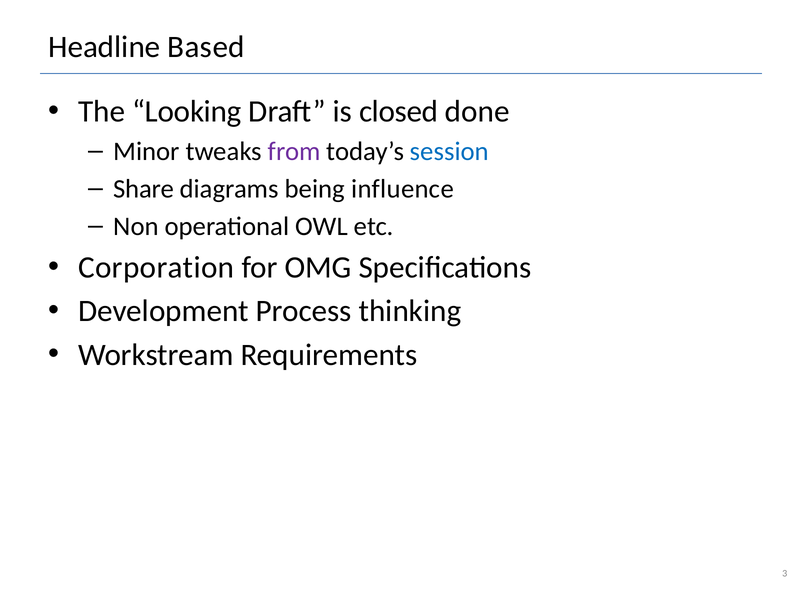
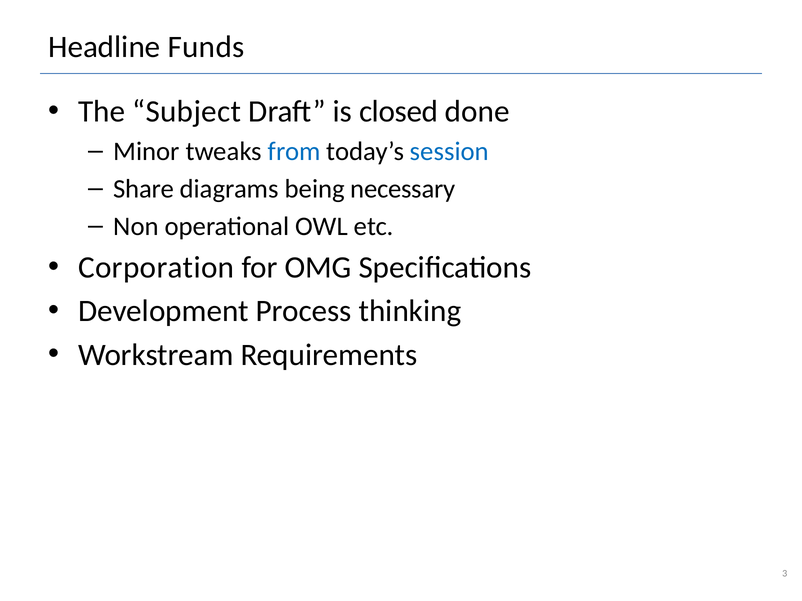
Based: Based -> Funds (206, 47)
Looking: Looking -> Subject (187, 112)
from colour: purple -> blue (294, 152)
influence: influence -> necessary (403, 189)
